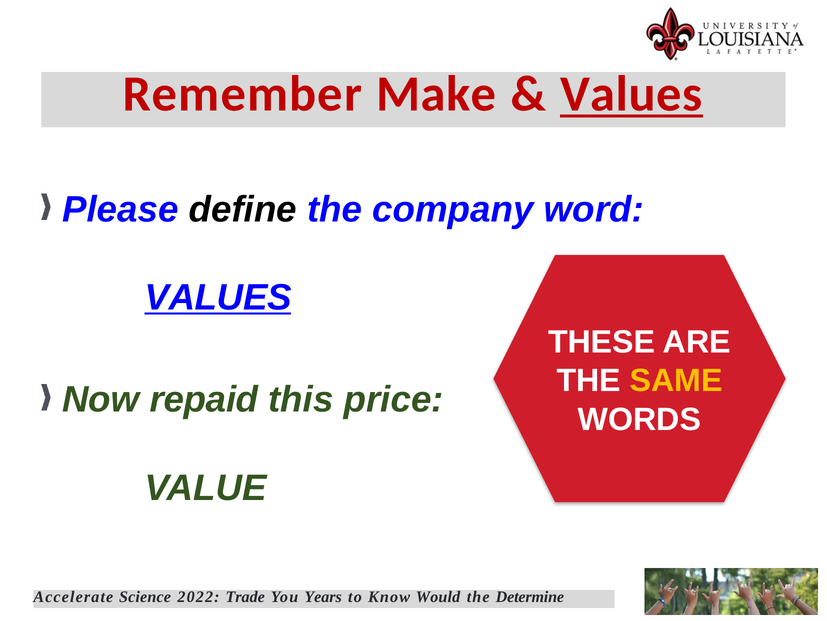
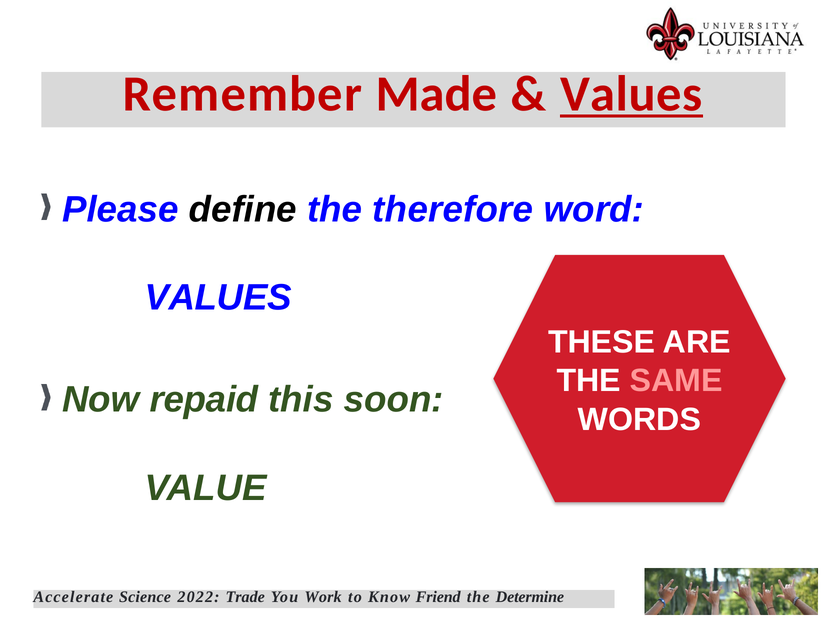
Make: Make -> Made (436, 94)
company: company -> therefore (453, 209)
VALUES underline: present -> none (218, 297)
SAME colour: yellow -> pink (676, 380)
price: price -> soon (394, 399)
Years: Years -> Work (323, 596)
Would: Would -> Friend (438, 596)
